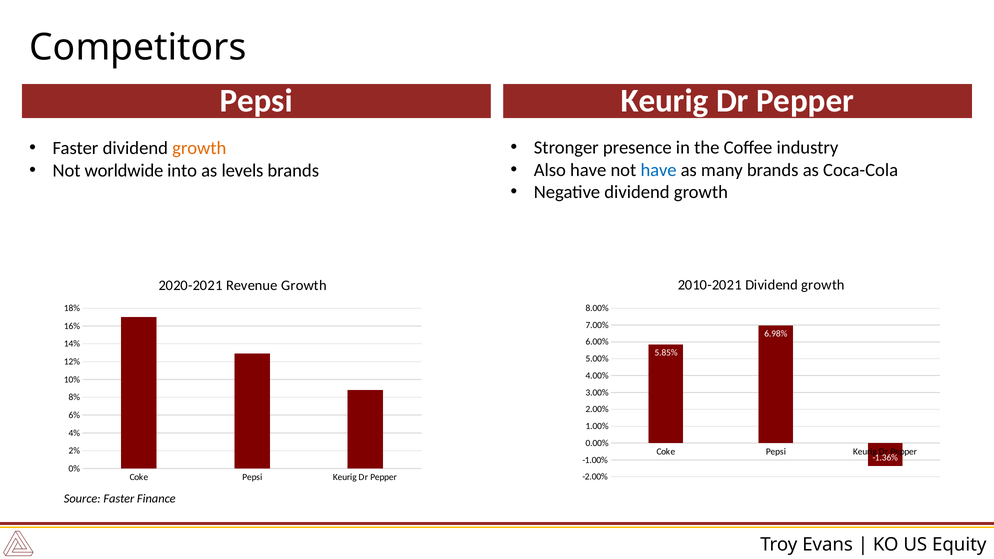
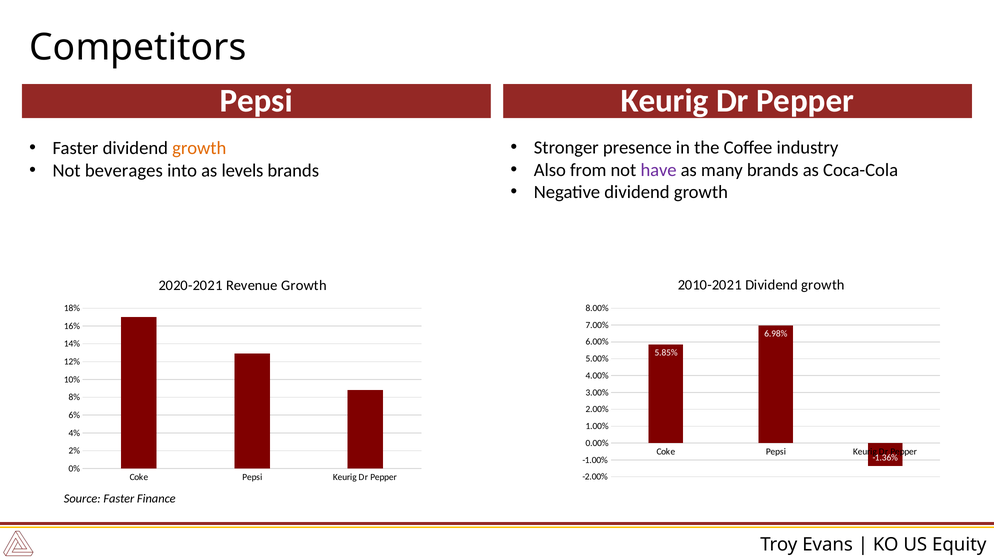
Also have: have -> from (588, 170)
have colour: blue -> purple (659, 170)
worldwide: worldwide -> beverages (124, 170)
